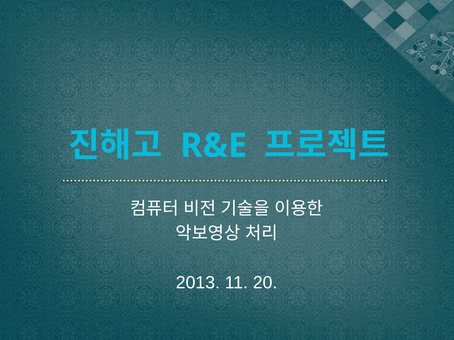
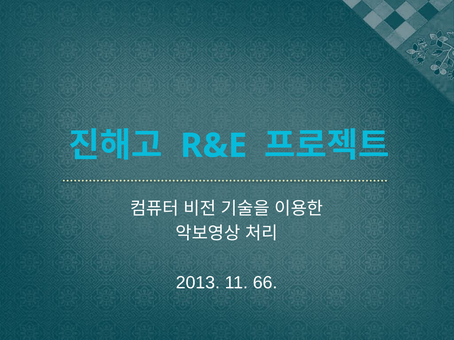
20: 20 -> 66 (265, 283)
